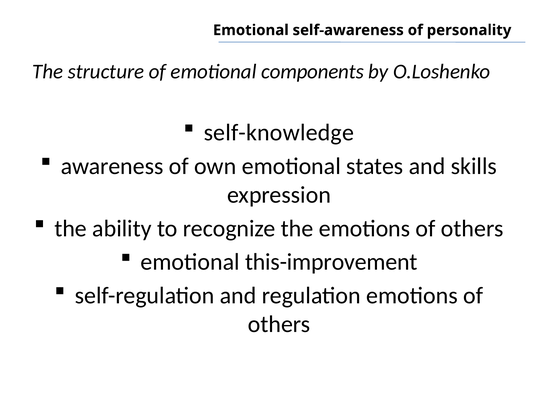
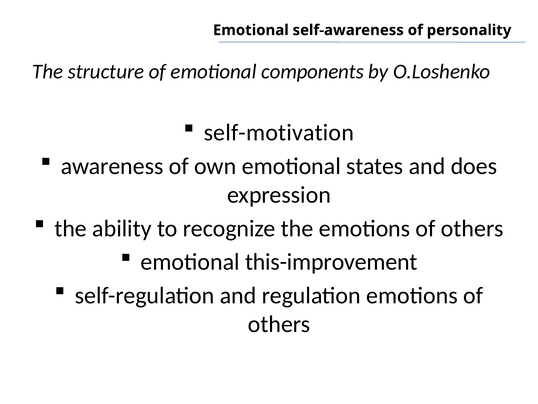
self-knowledge: self-knowledge -> self-motivation (279, 133)
skills: skills -> does (474, 166)
